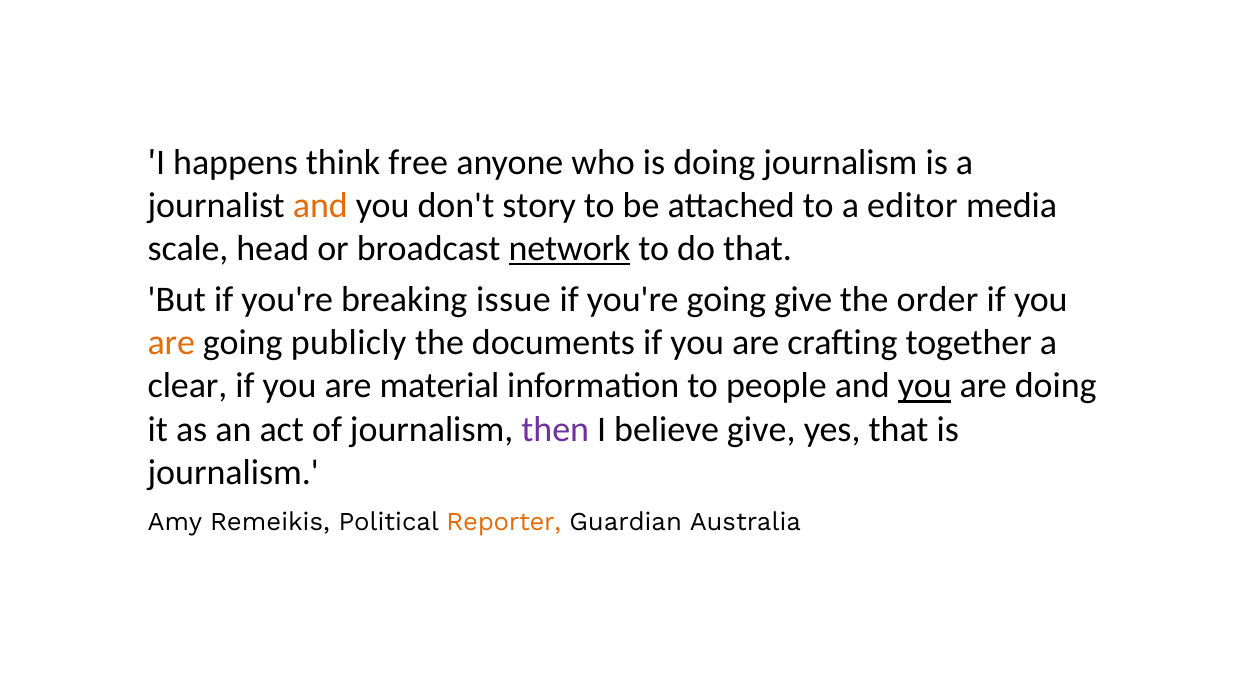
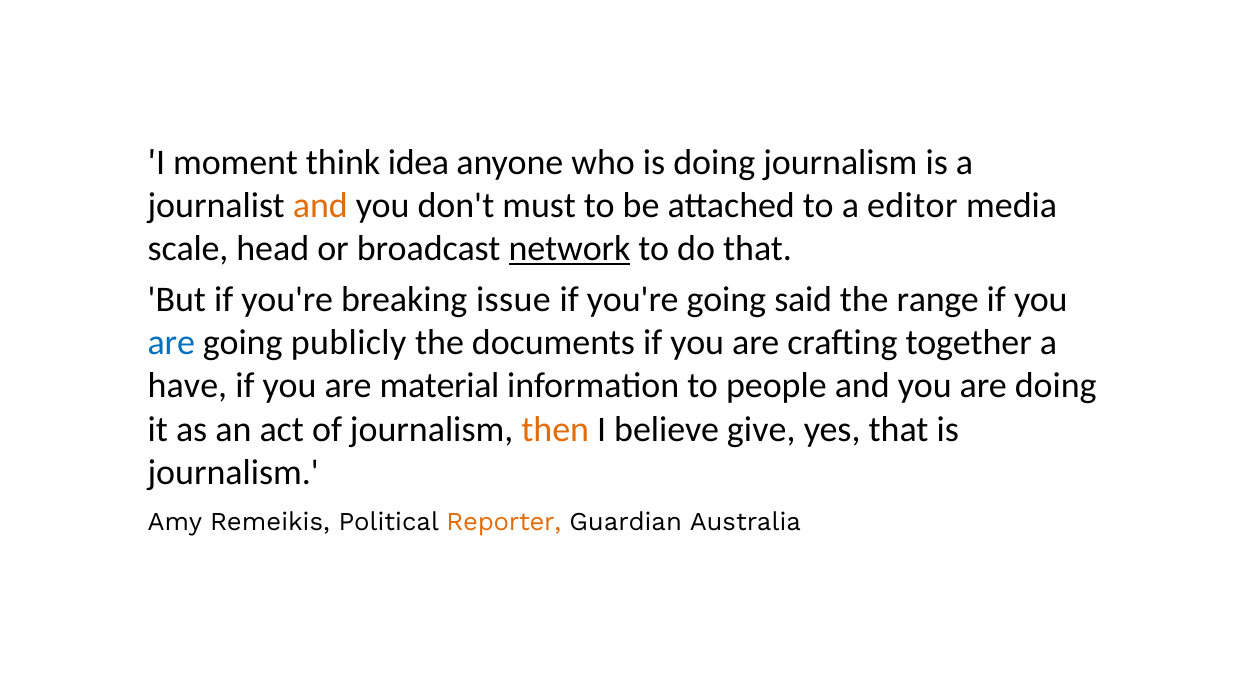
happens: happens -> moment (236, 162)
free: free -> idea (418, 162)
story: story -> must (539, 206)
going give: give -> said (803, 300)
order: order -> range (938, 300)
are colour: orange -> blue (171, 343)
clear: clear -> have (187, 386)
you underline: present -> none (925, 386)
then colour: purple -> orange (555, 429)
